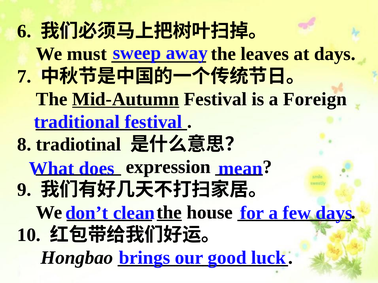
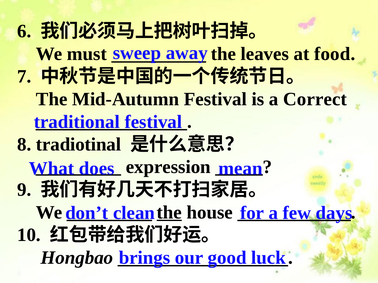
at days: days -> food (335, 54)
Mid-Autumn underline: present -> none (126, 99)
Foreign: Foreign -> Correct (315, 99)
